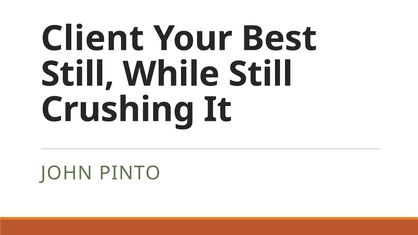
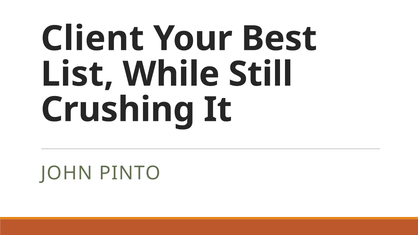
Still: Still -> List (77, 74)
